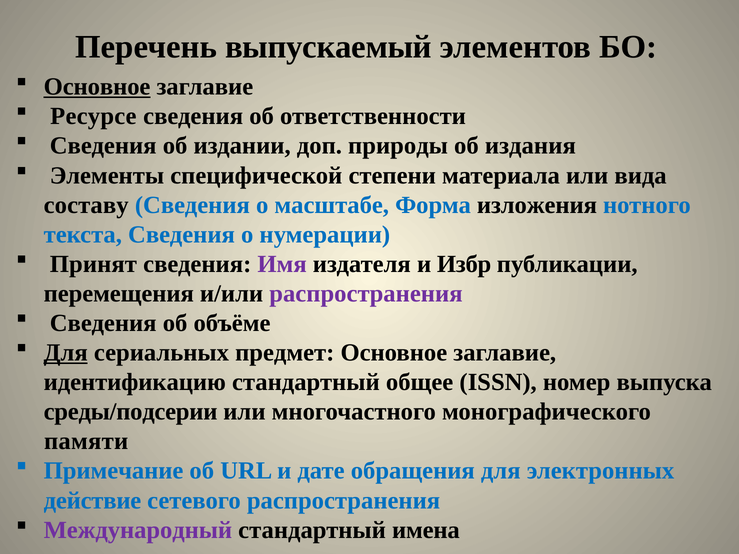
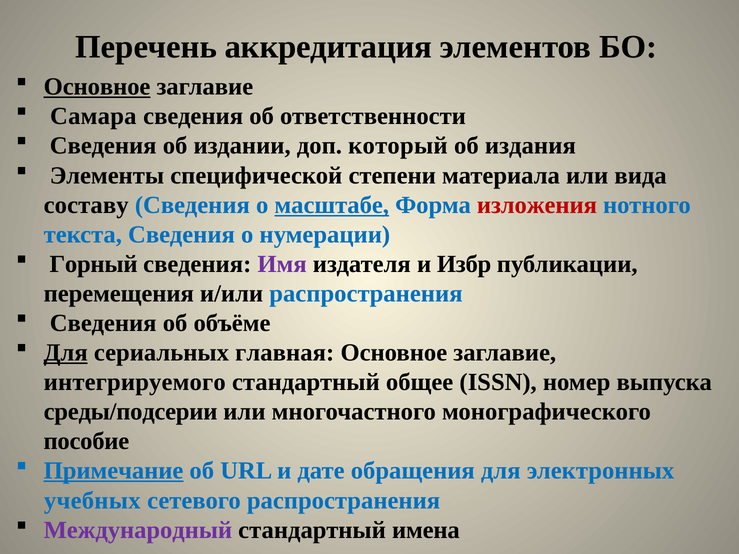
выпускаемый: выпускаемый -> аккредитация (328, 47)
Ресурсе: Ресурсе -> Самара (93, 116)
природы: природы -> который (398, 146)
масштабе underline: none -> present (332, 205)
изложения colour: black -> red (537, 205)
Принят: Принят -> Горный (94, 264)
распространения colour: purple -> blue (366, 294)
предмет: предмет -> главная (285, 353)
идентификацию: идентификацию -> интегрируемого (135, 382)
памяти: памяти -> пособие (86, 442)
Примечание underline: none -> present (114, 471)
действие: действие -> учебных (92, 501)
